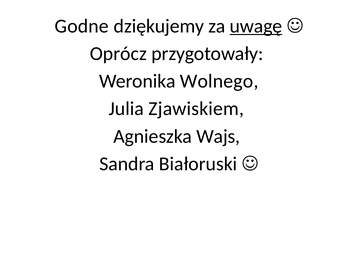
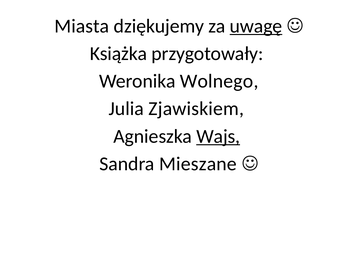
Godne: Godne -> Miasta (82, 26)
Oprócz: Oprócz -> Książka (118, 54)
Wajs underline: none -> present (218, 136)
Białoruski: Białoruski -> Mieszane (198, 164)
